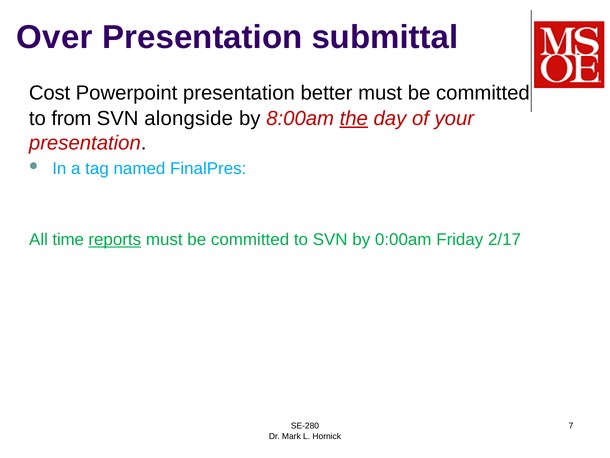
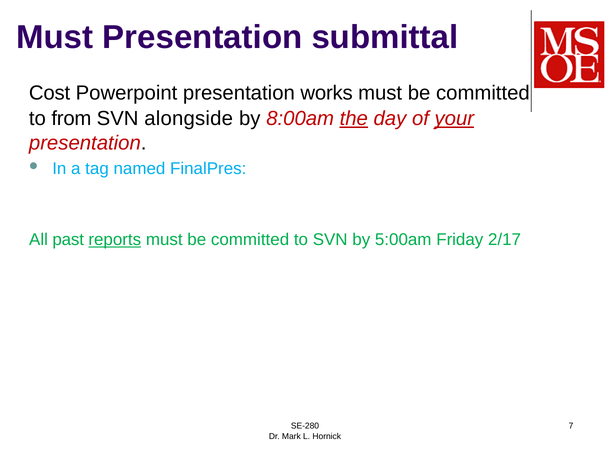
Over: Over -> Must (55, 37)
better: better -> works (327, 93)
your underline: none -> present (454, 118)
time: time -> past (68, 239)
0:00am: 0:00am -> 5:00am (403, 239)
